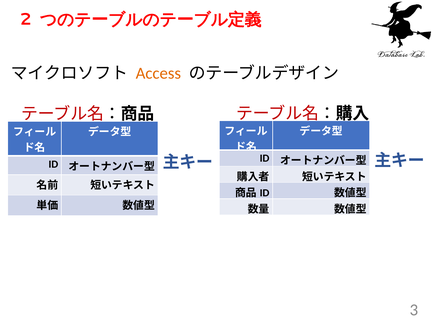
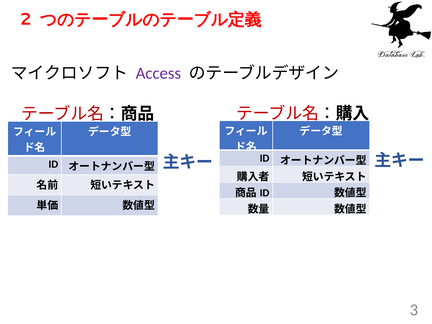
Access colour: orange -> purple (158, 73)
